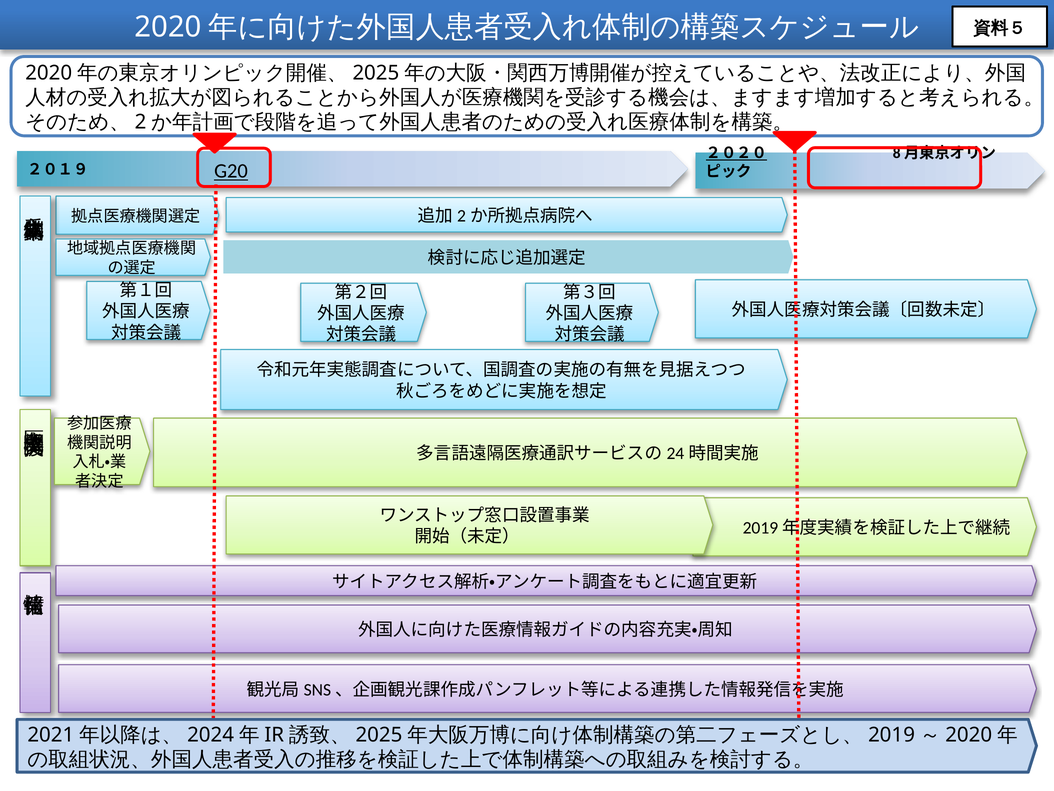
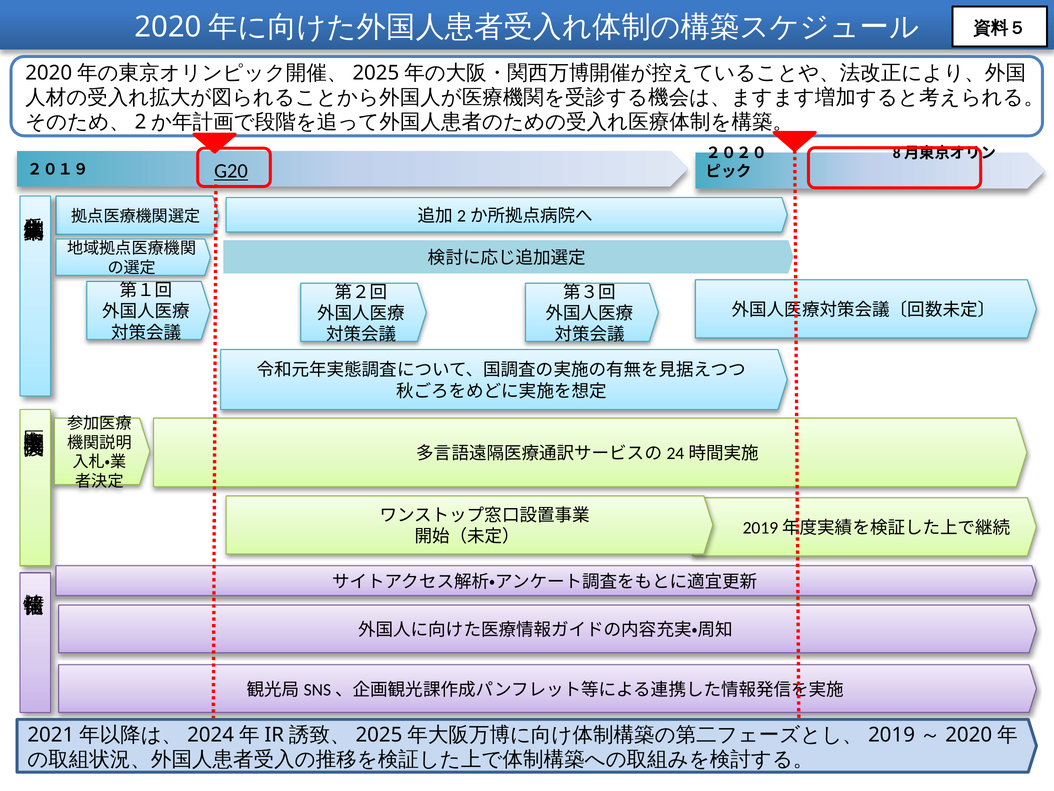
２０２０ underline: present -> none (736, 153)
